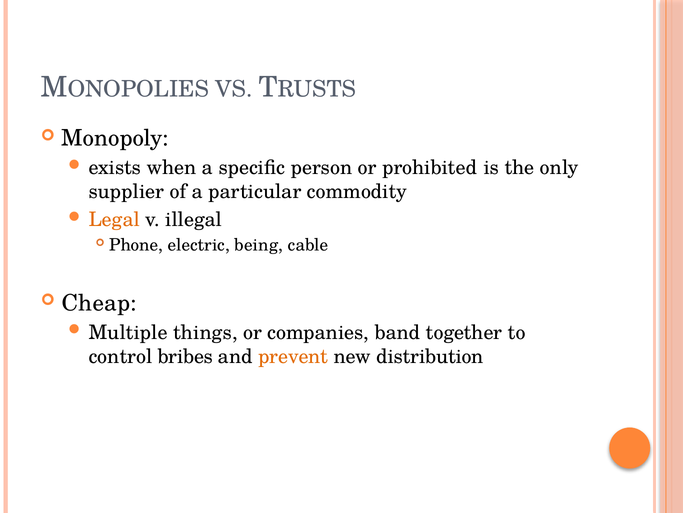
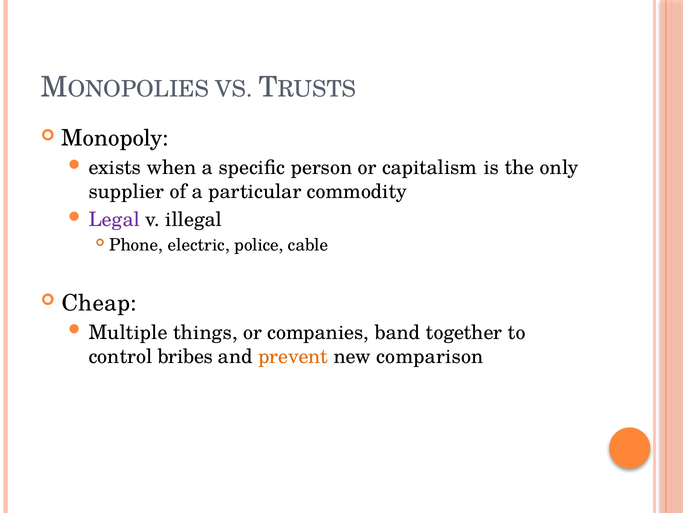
prohibited: prohibited -> capitalism (430, 168)
Legal colour: orange -> purple (114, 219)
being: being -> police (259, 245)
distribution: distribution -> comparison (430, 356)
